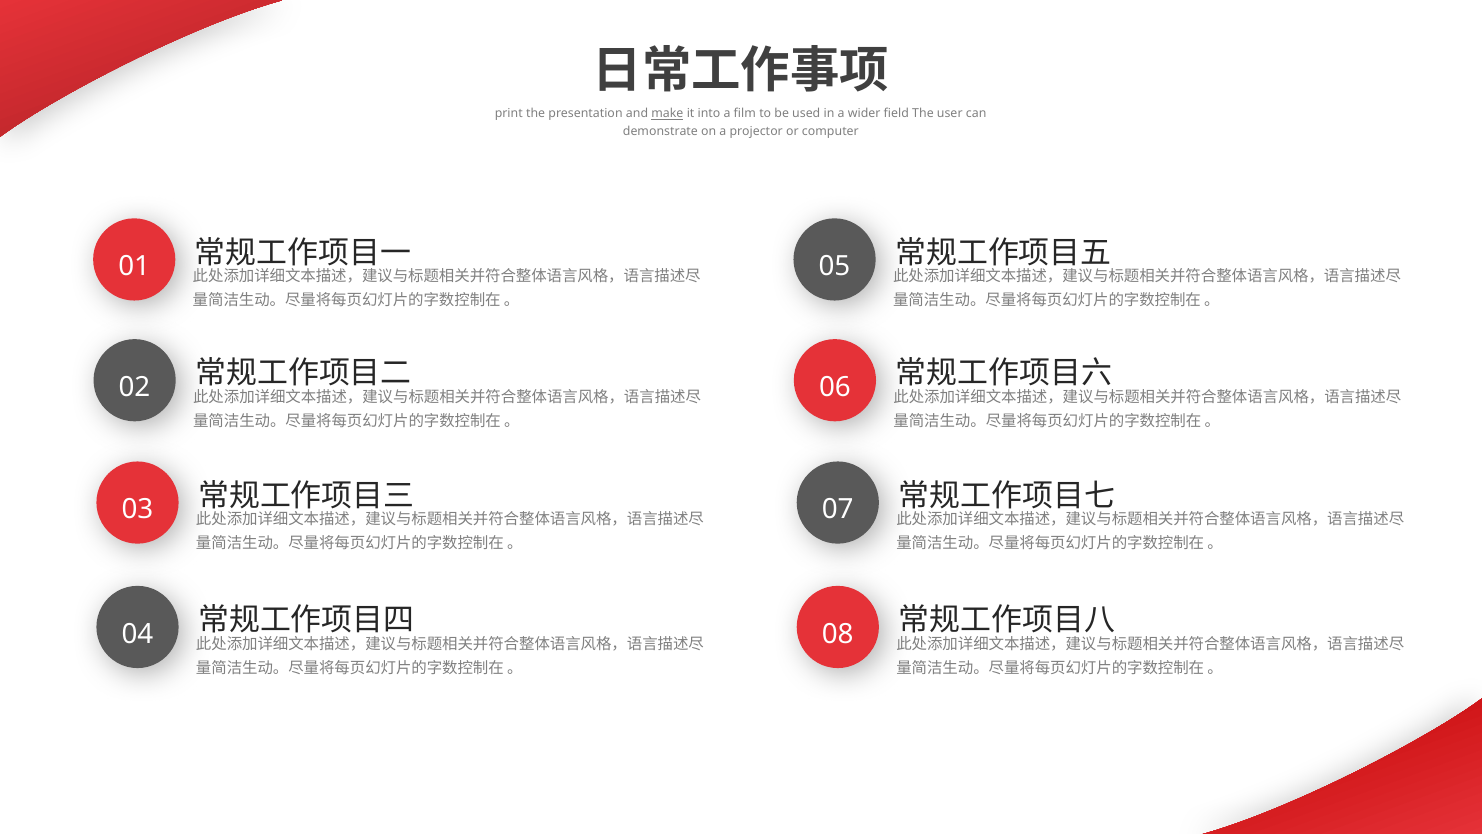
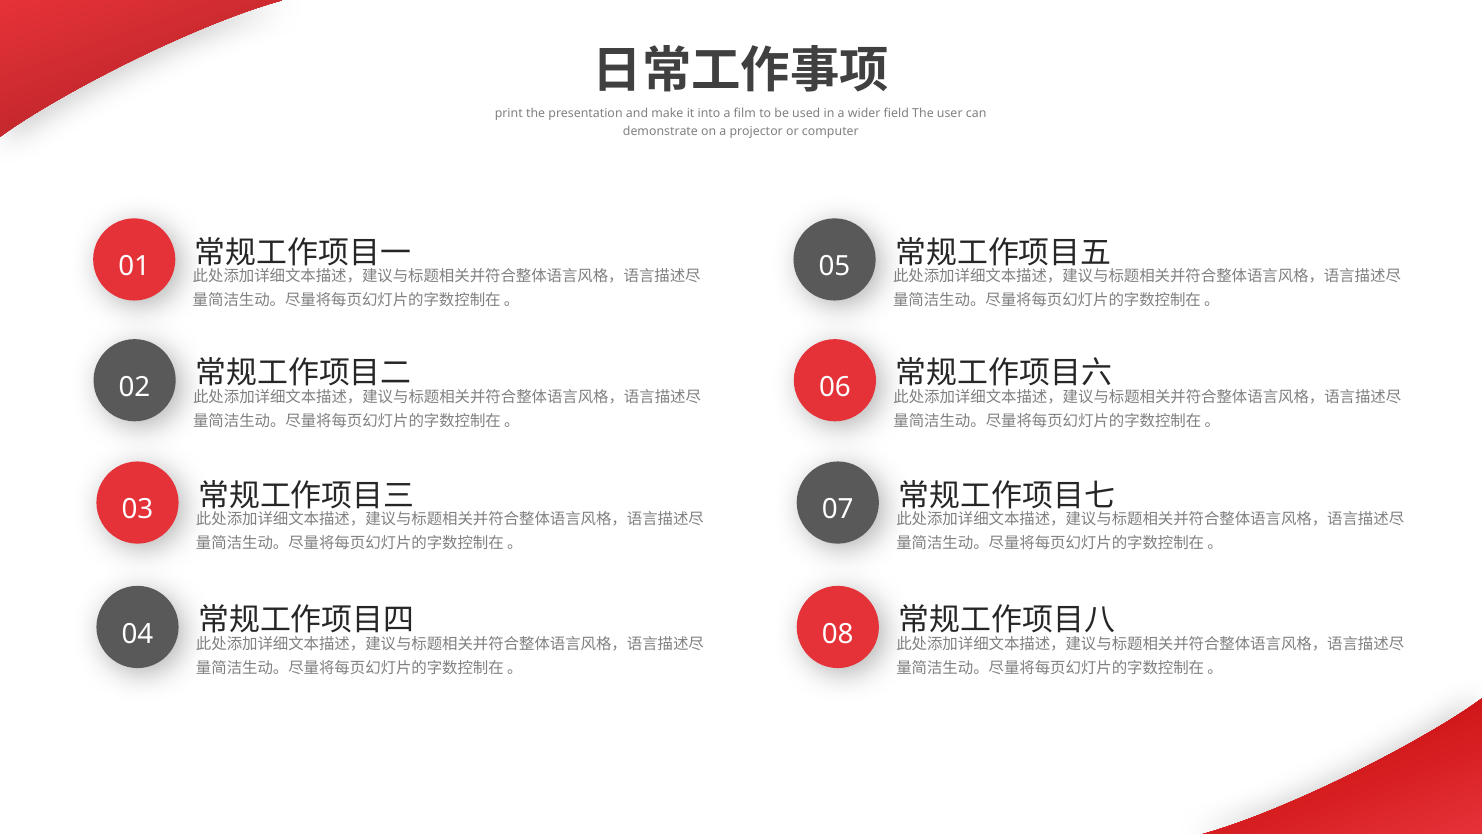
make underline: present -> none (667, 114)
